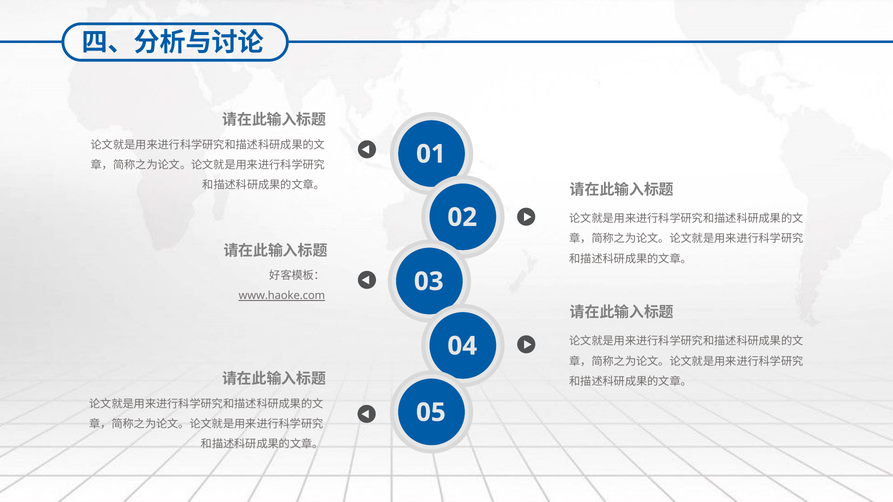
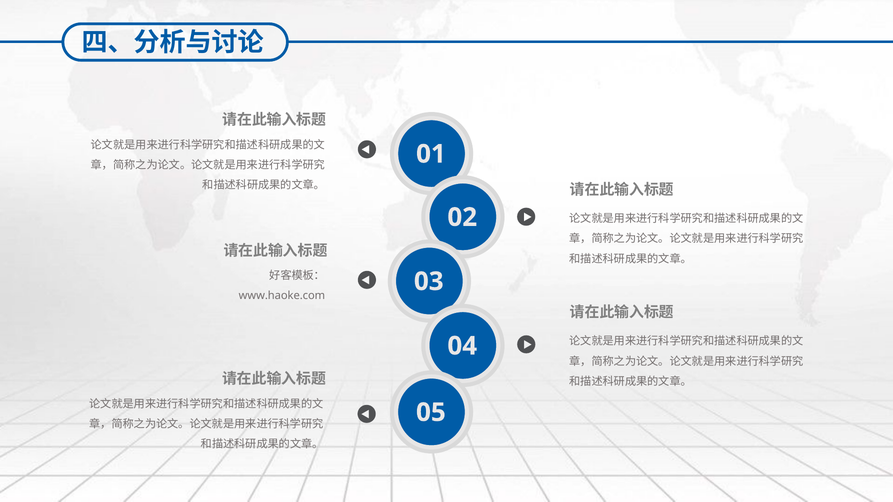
www.haoke.com underline: present -> none (282, 296)
